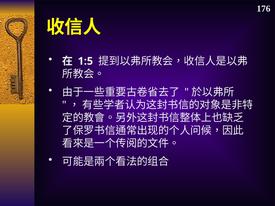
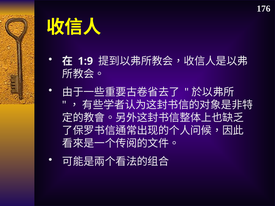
1:5: 1:5 -> 1:9 (85, 61)
